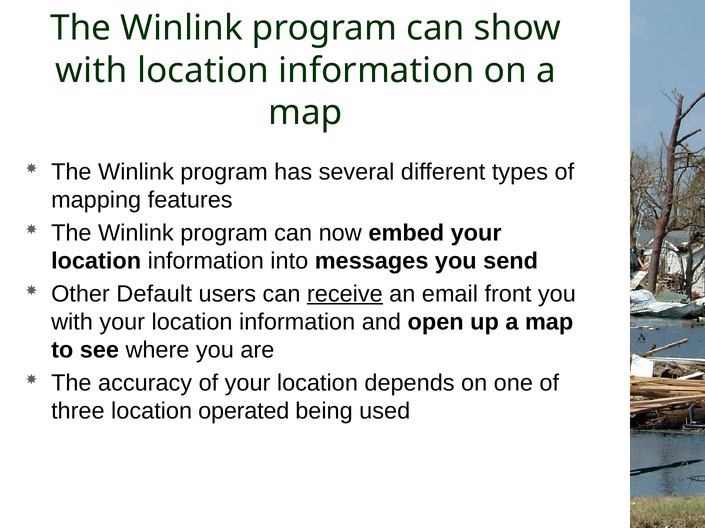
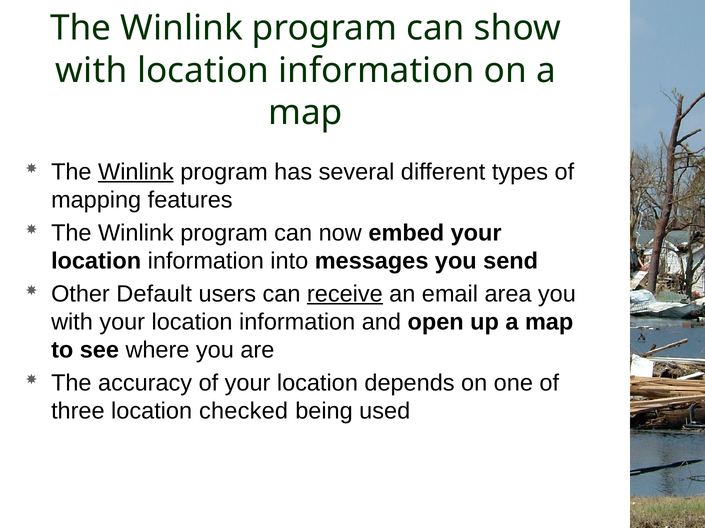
Winlink underline: none -> present (136, 172)
front: front -> area (508, 294)
operated: operated -> checked (244, 412)
